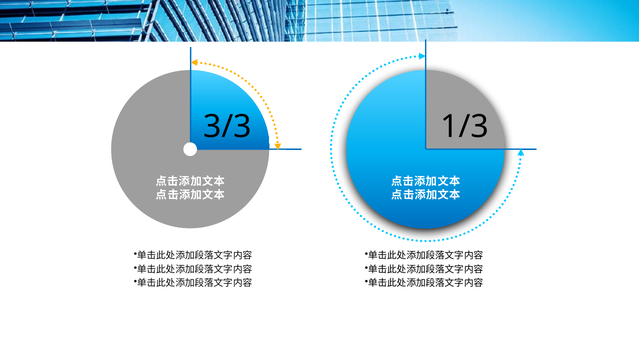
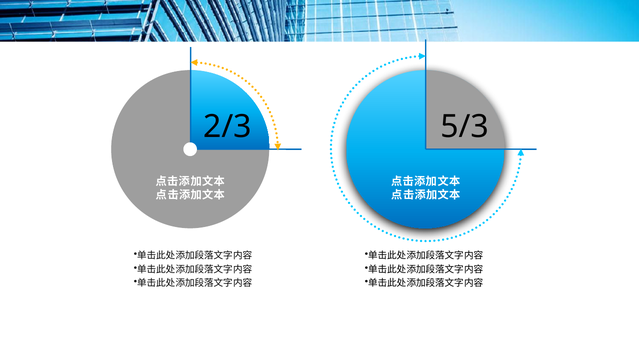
3/3: 3/3 -> 2/3 (227, 127)
1/3: 1/3 -> 5/3 (465, 127)
